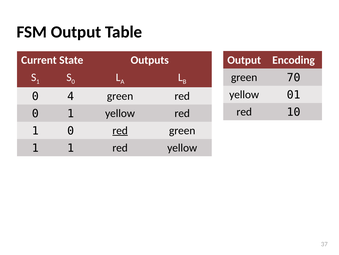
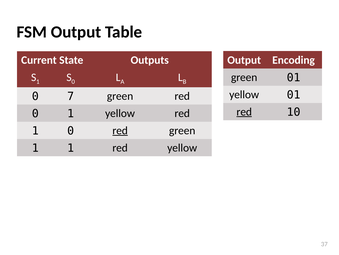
green 70: 70 -> 01 (294, 77)
4: 4 -> 7 (71, 96)
red underline: none -> present (244, 111)
